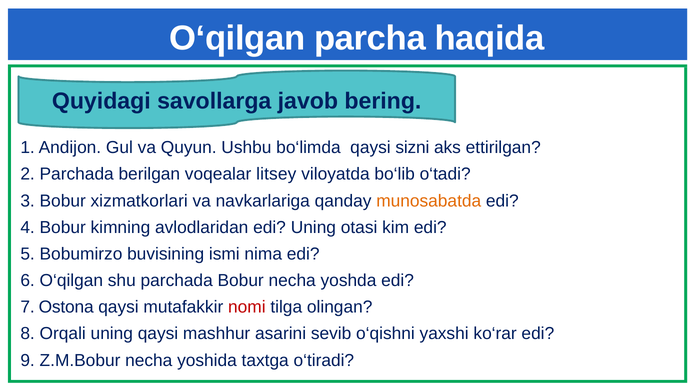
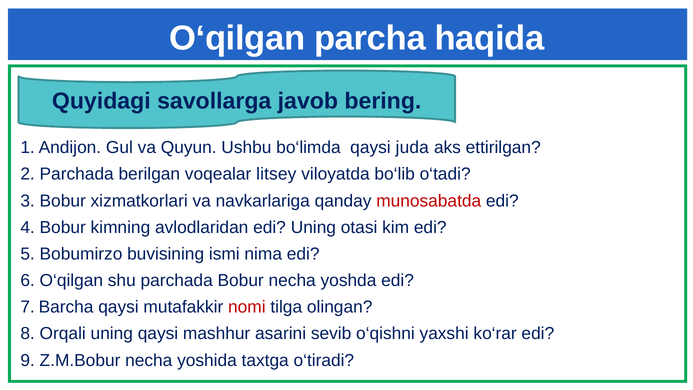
sizni: sizni -> juda (412, 148)
munosabatda colour: orange -> red (429, 201)
Ostona: Ostona -> Barcha (66, 307)
